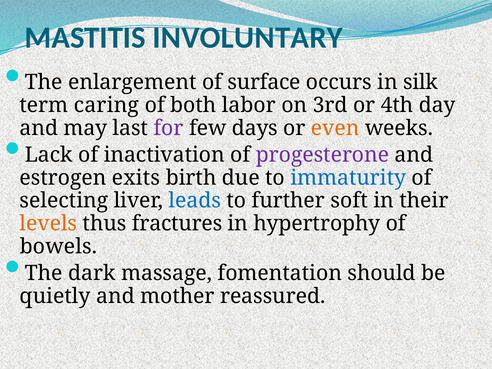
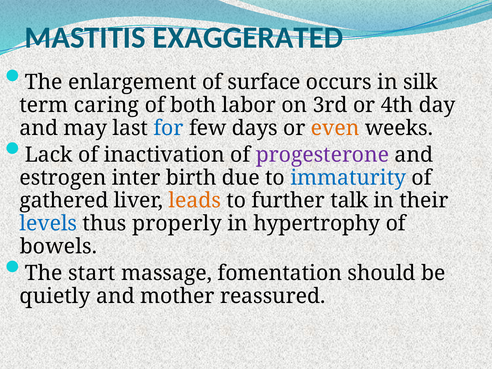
INVOLUNTARY: INVOLUNTARY -> EXAGGERATED (248, 38)
for colour: purple -> blue (169, 128)
exits: exits -> inter (136, 178)
selecting: selecting -> gathered (64, 201)
leads colour: blue -> orange (195, 201)
soft: soft -> talk (349, 201)
levels colour: orange -> blue (48, 224)
fractures: fractures -> properly (177, 224)
dark: dark -> start (92, 273)
